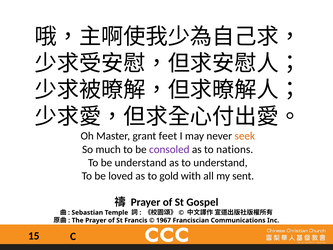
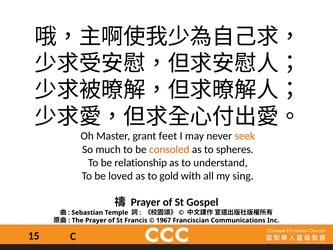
consoled colour: purple -> orange (169, 149)
nations: nations -> spheres (235, 149)
be understand: understand -> relationship (141, 163)
sent: sent -> sing (243, 176)
